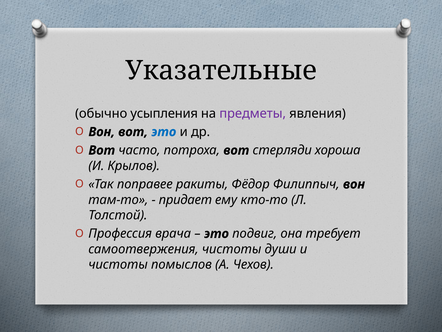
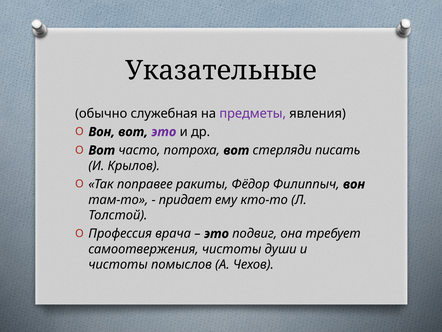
усыпления: усыпления -> служебная (164, 113)
это colour: blue -> purple (164, 132)
хороша: хороша -> писать (338, 150)
